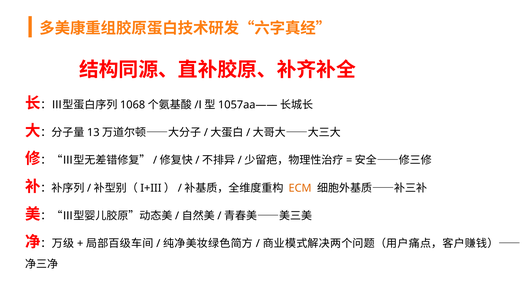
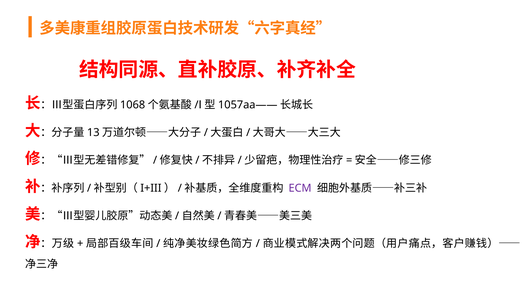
ECM colour: orange -> purple (300, 188)
